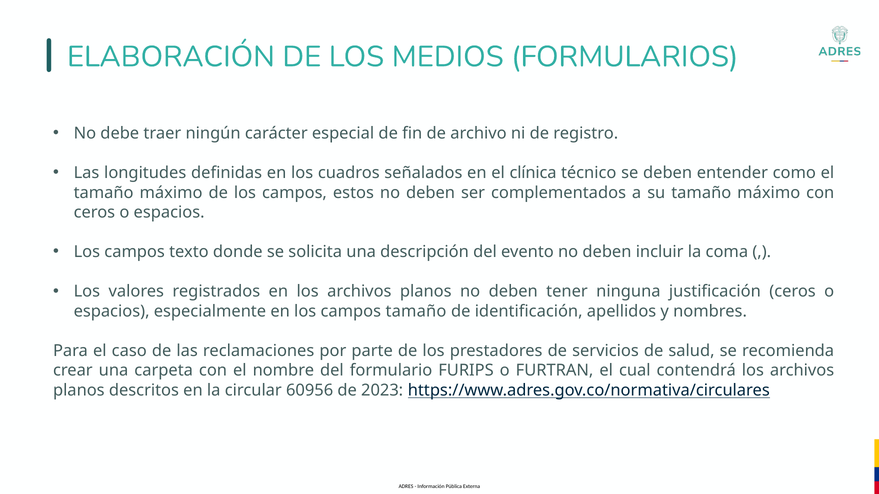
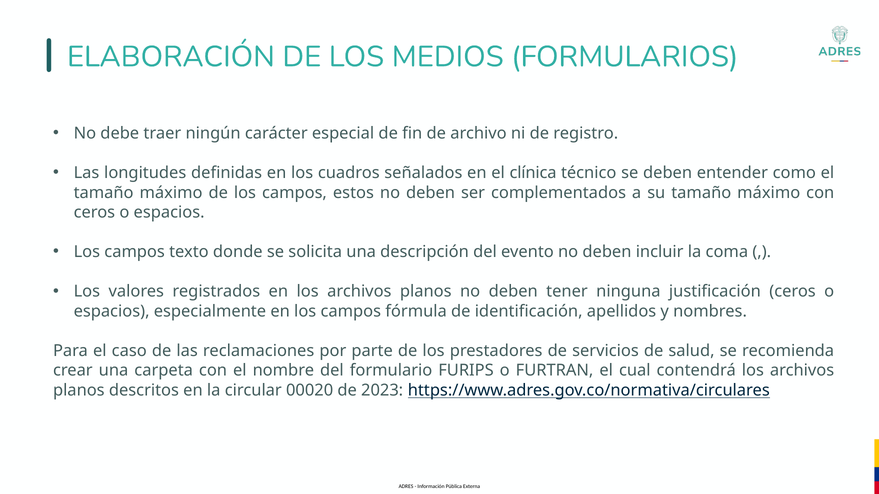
campos tamaño: tamaño -> fórmula (416, 311)
60956: 60956 -> 00020 (310, 391)
